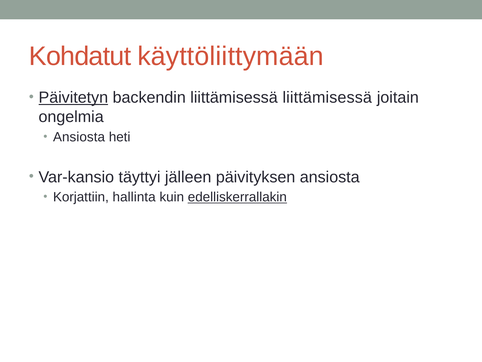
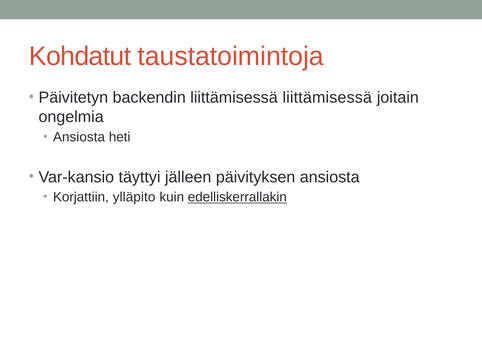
käyttöliittymään: käyttöliittymään -> taustatoimintoja (231, 56)
Päivitetyn underline: present -> none (73, 98)
hallinta: hallinta -> ylläpito (134, 197)
